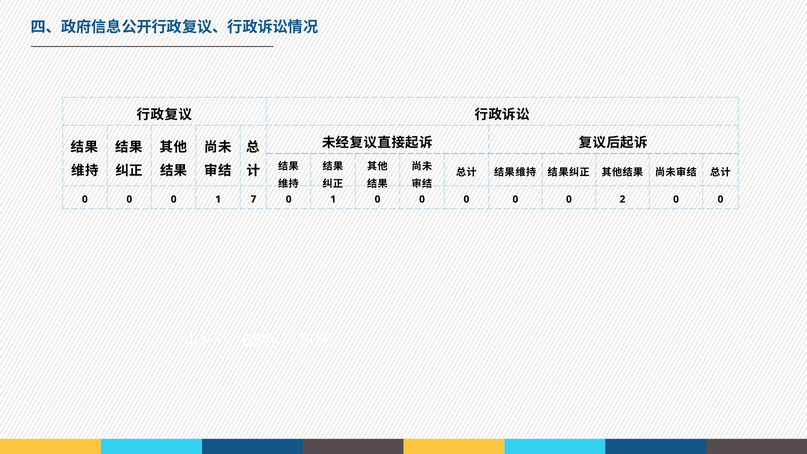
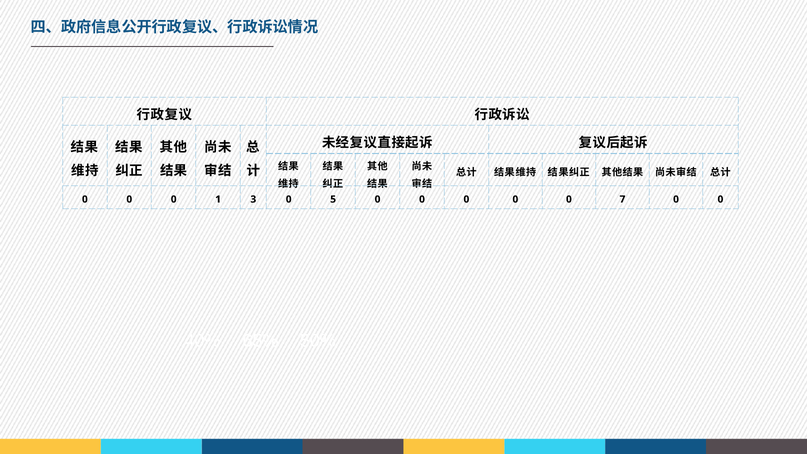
7: 7 -> 3 (253, 199)
1: 1 -> 5 (333, 199)
2: 2 -> 7 (622, 199)
